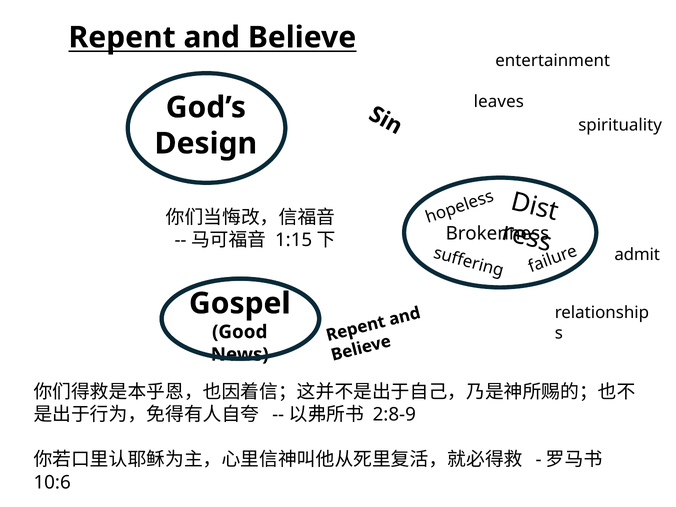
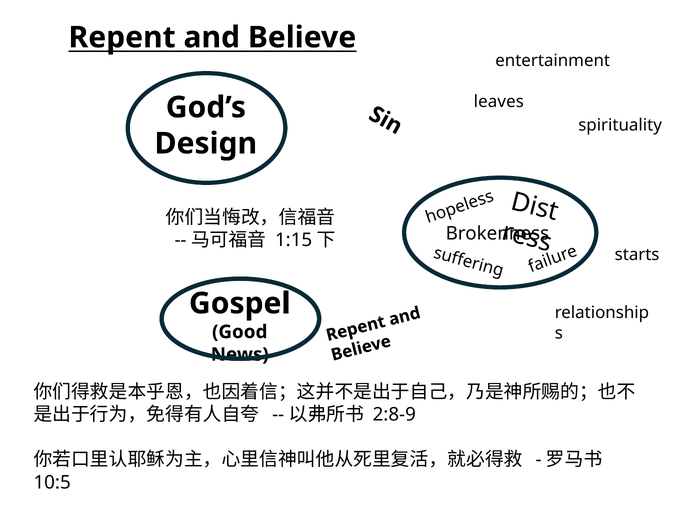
admit: admit -> starts (637, 255)
10:6: 10:6 -> 10:5 (52, 482)
